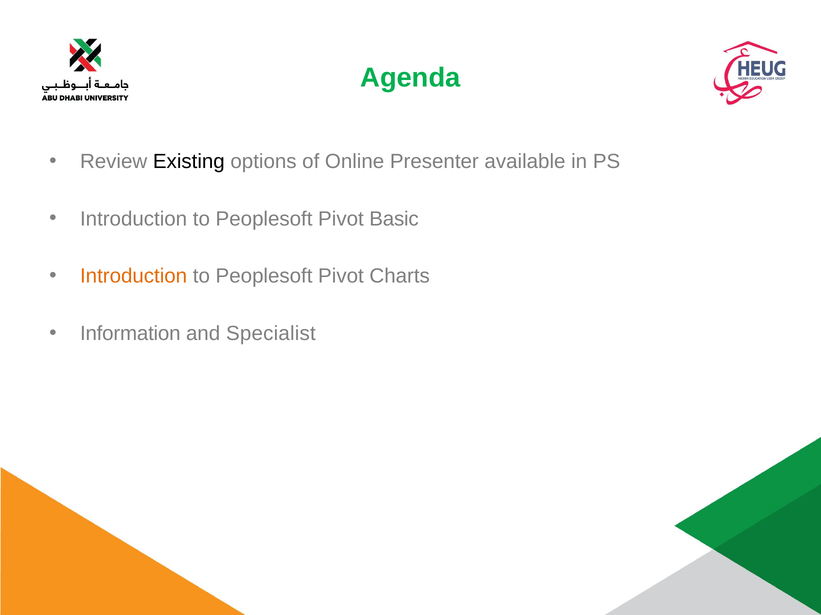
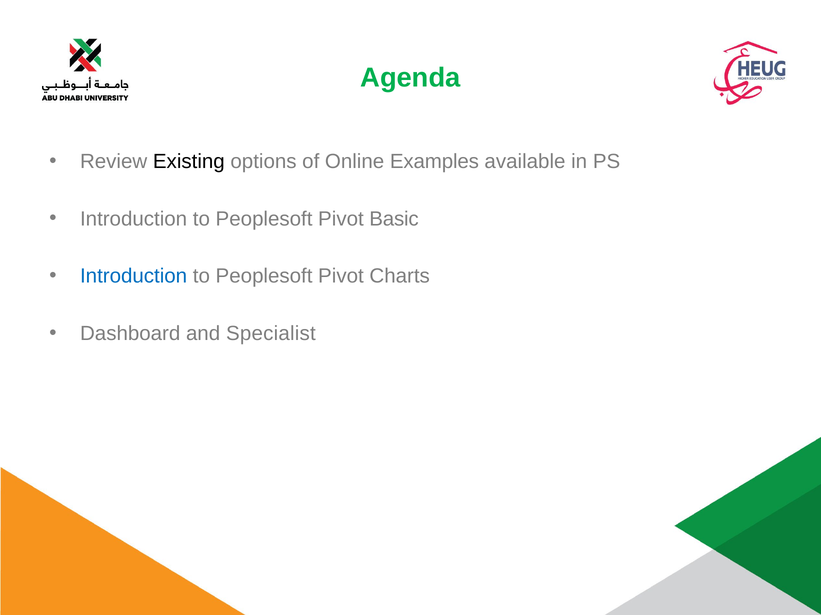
Presenter: Presenter -> Examples (434, 162)
Introduction colour: orange -> blue (134, 276)
Information: Information -> Dashboard (130, 334)
